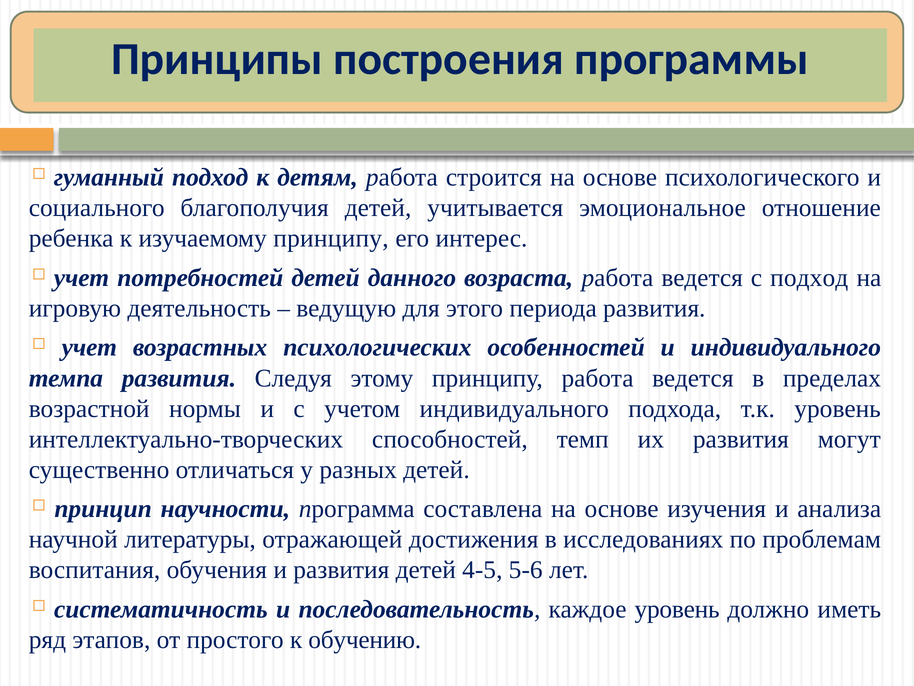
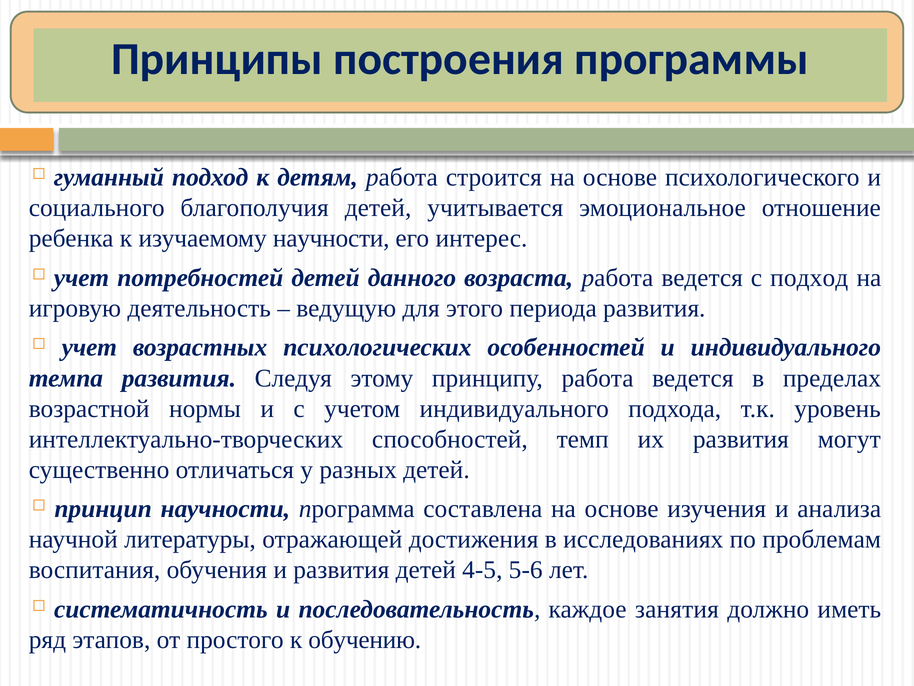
изучаемому принципу: принципу -> научности (331, 238)
каждое уровень: уровень -> занятия (677, 609)
